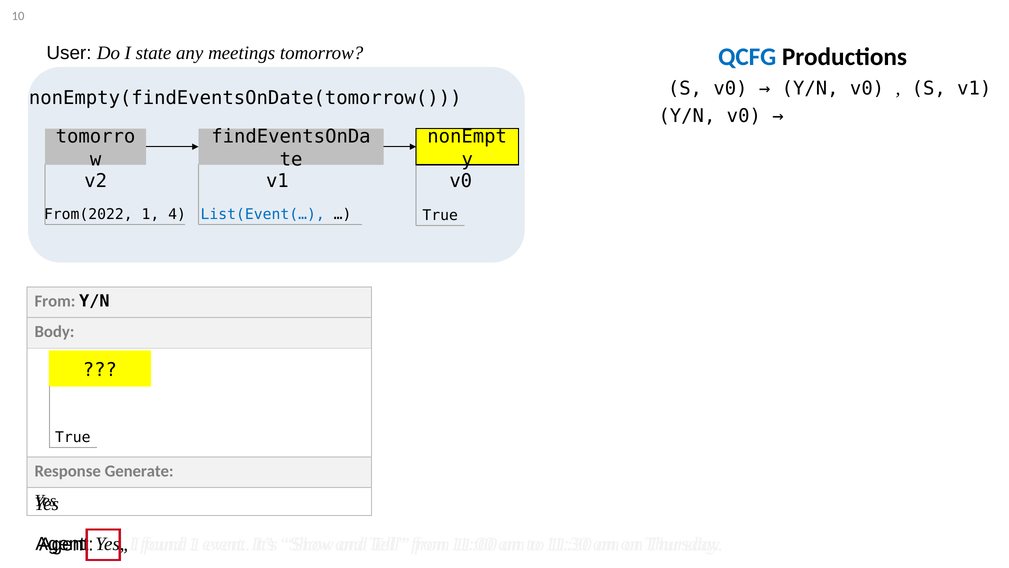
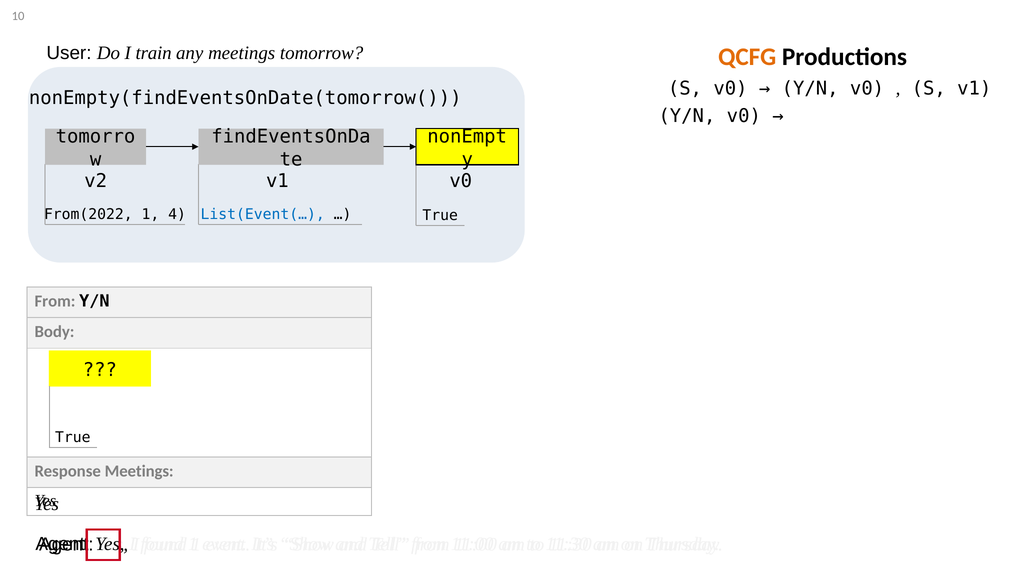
state: state -> train (154, 53)
QCFG colour: blue -> orange (747, 57)
Response Generate: Generate -> Meetings (139, 471)
